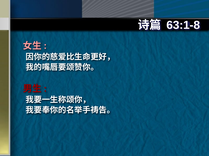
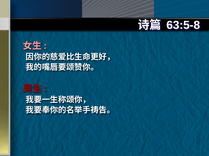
63:1-8: 63:1-8 -> 63:5-8 (183, 25)
